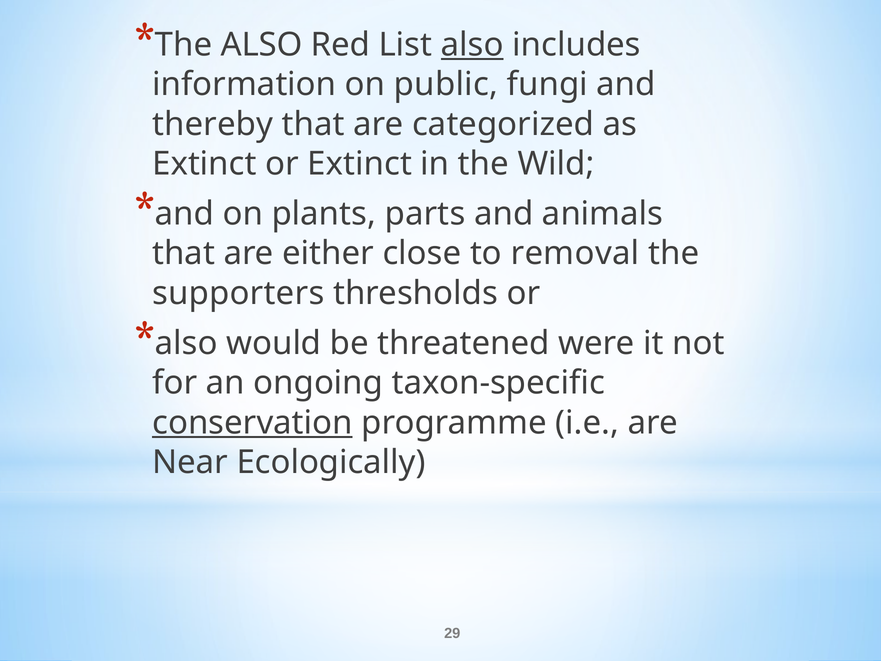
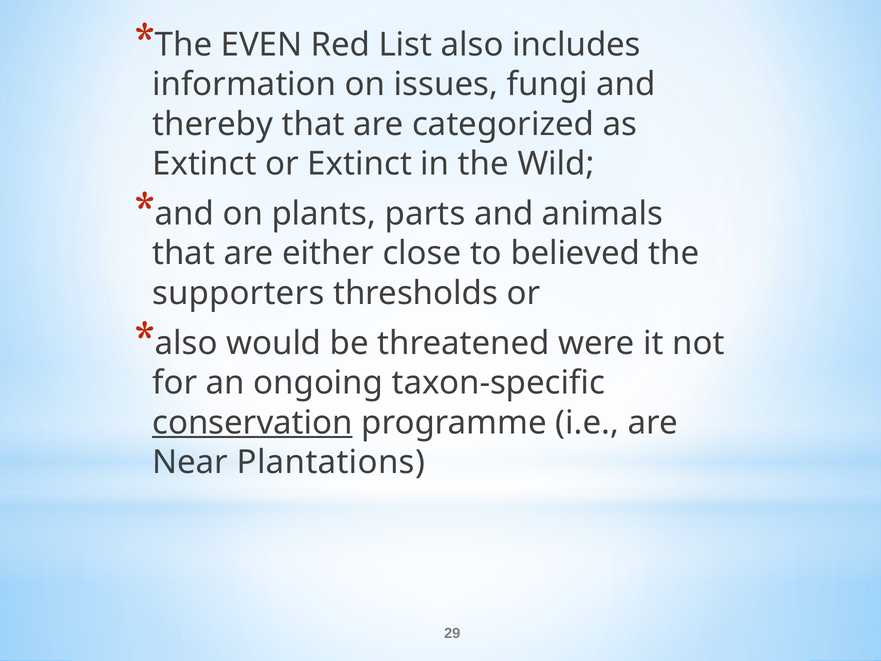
The ALSO: ALSO -> EVEN (261, 45)
also underline: present -> none (472, 45)
public: public -> issues (446, 84)
removal: removal -> believed (575, 253)
Ecologically: Ecologically -> Plantations (331, 462)
